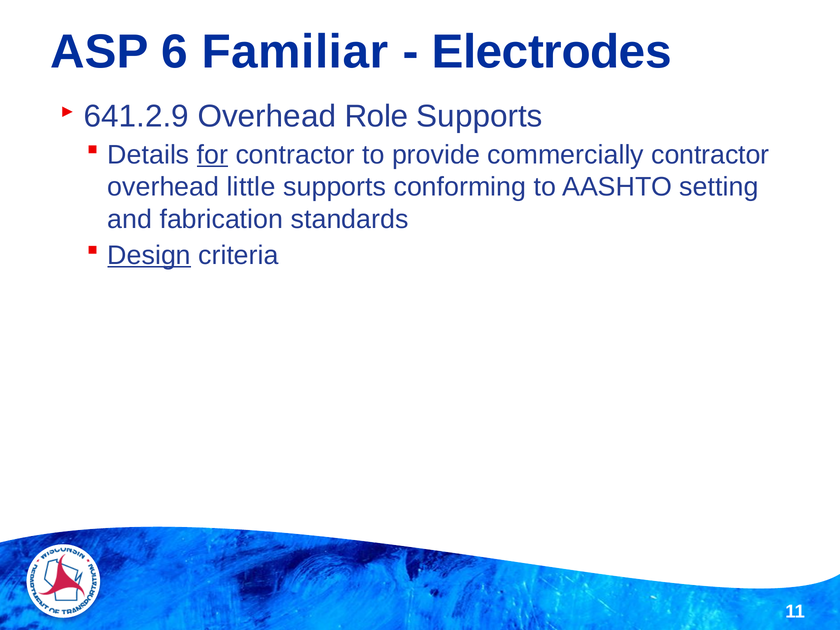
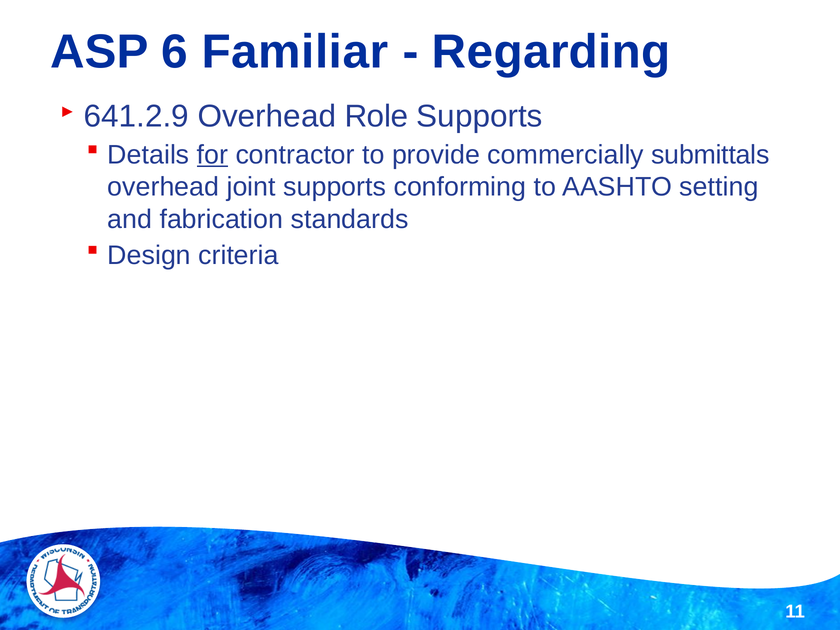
Electrodes: Electrodes -> Regarding (551, 52)
commercially contractor: contractor -> submittals (710, 155)
little: little -> joint (251, 187)
Design underline: present -> none (149, 255)
